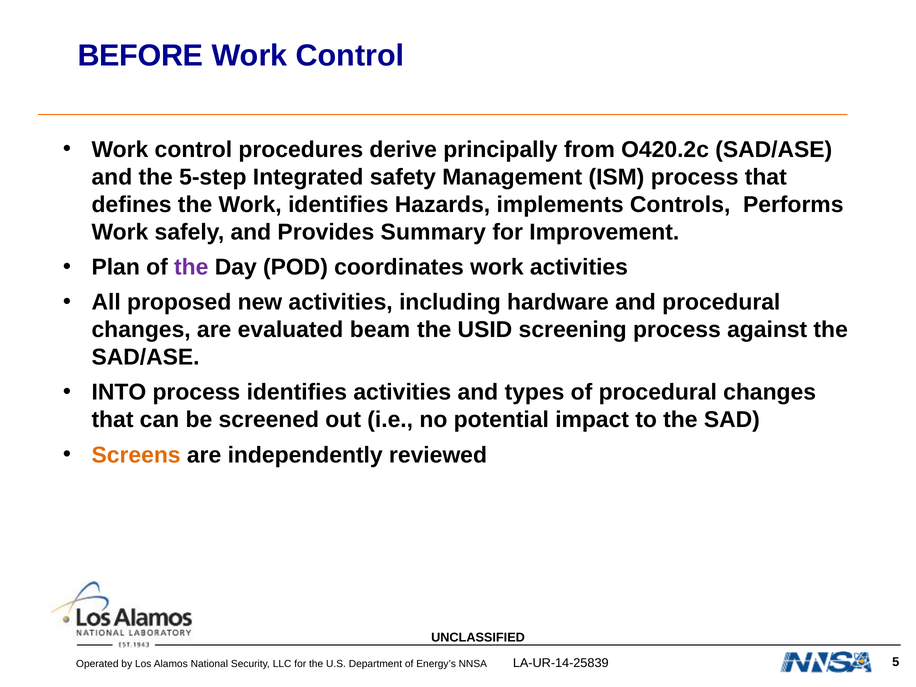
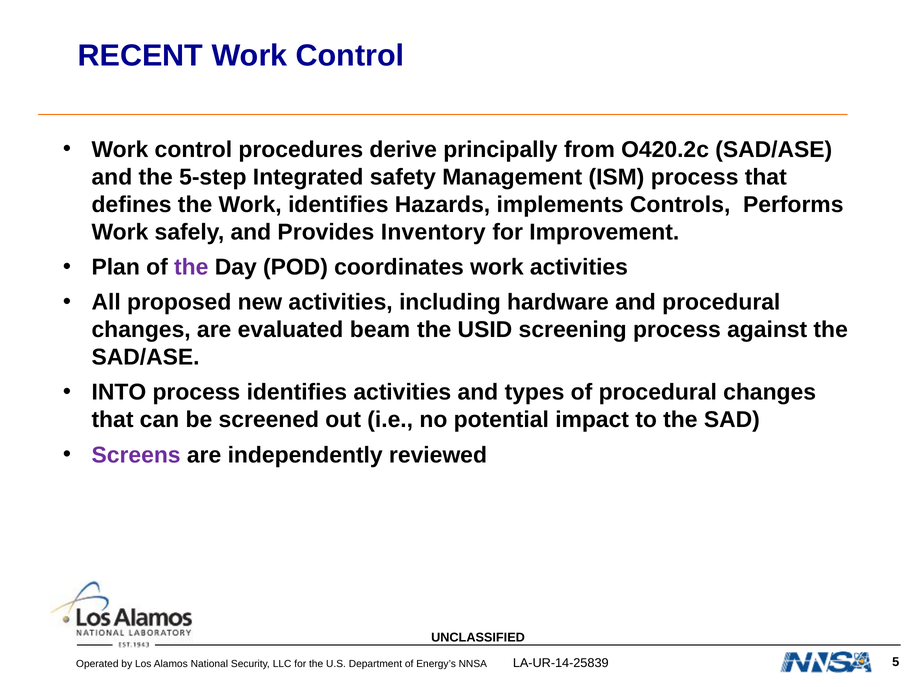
BEFORE: BEFORE -> RECENT (140, 56)
Summary: Summary -> Inventory (433, 232)
Screens colour: orange -> purple (136, 455)
